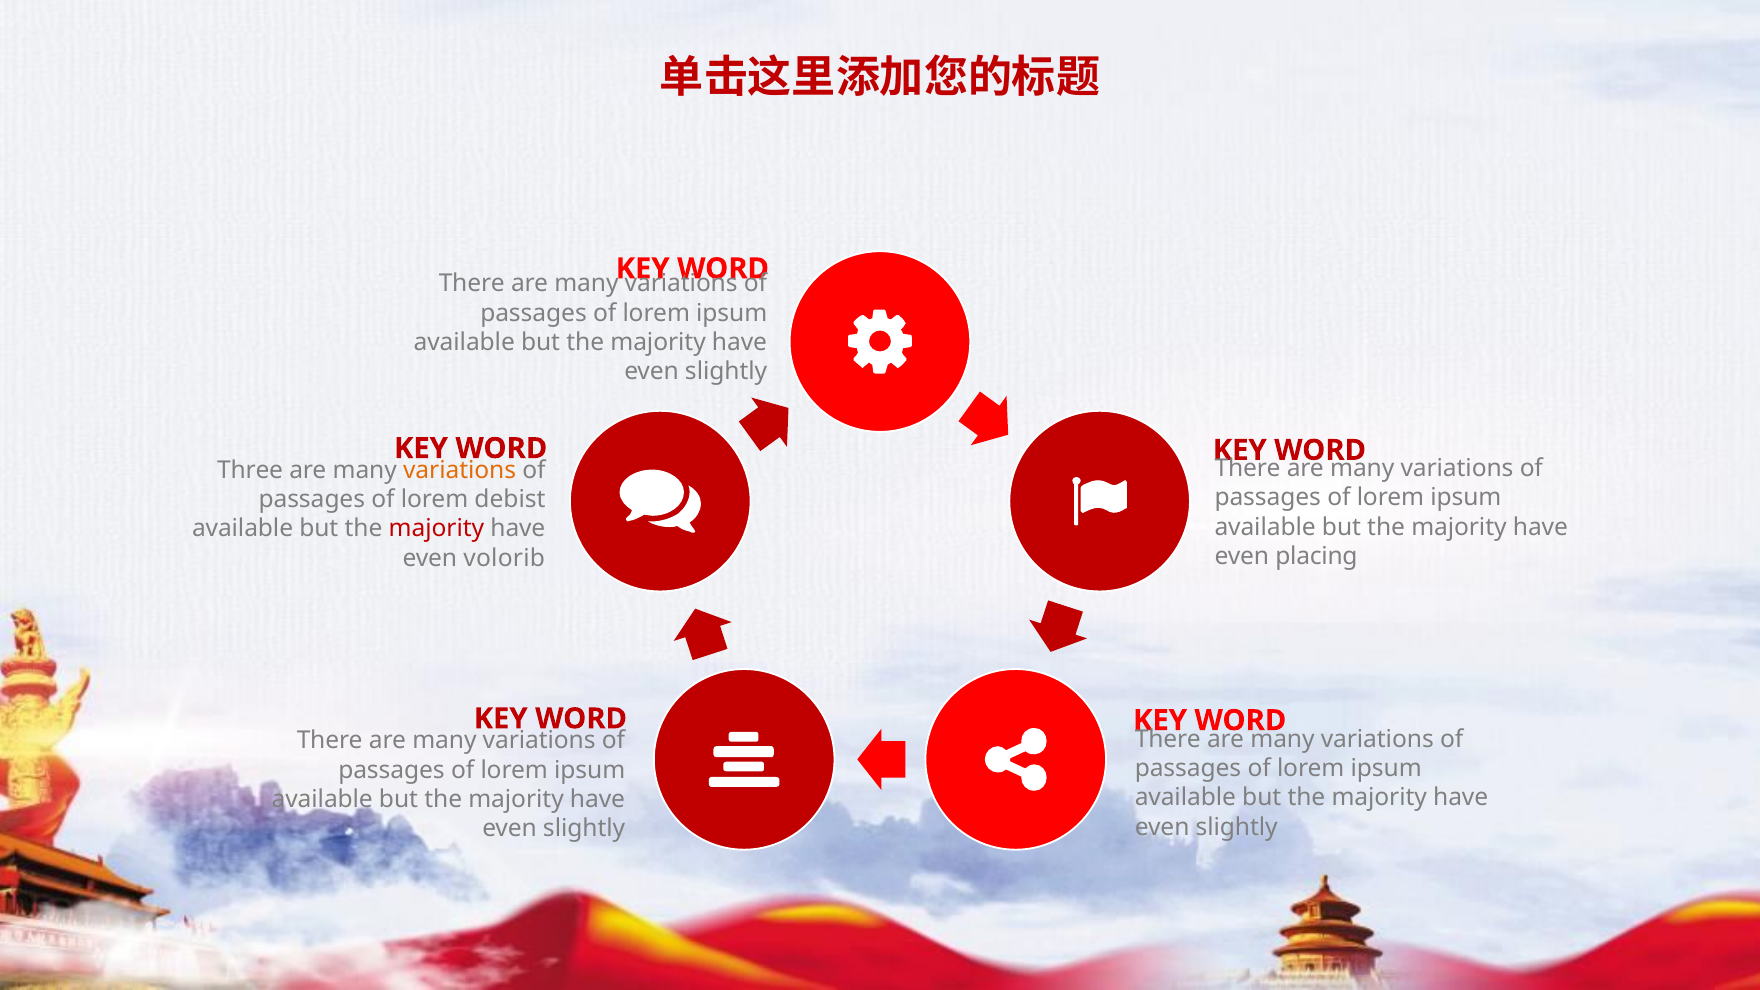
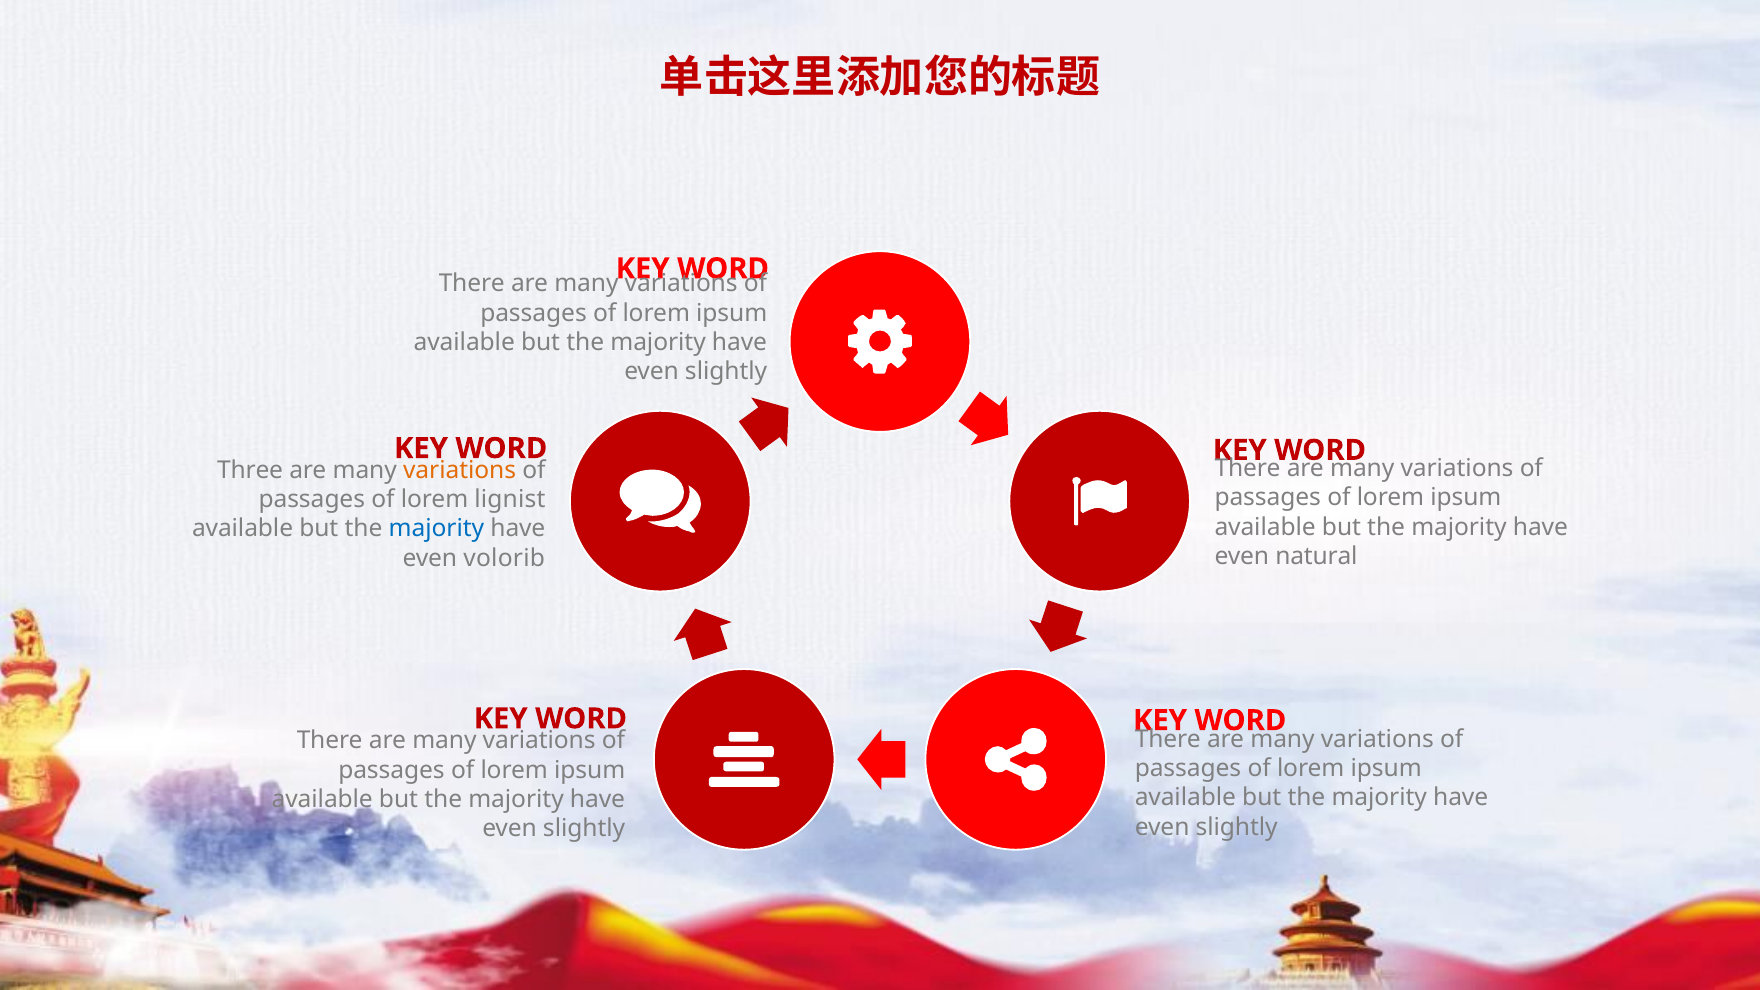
debist: debist -> lignist (510, 499)
majority colour: red -> blue (436, 529)
placing: placing -> natural (1316, 556)
